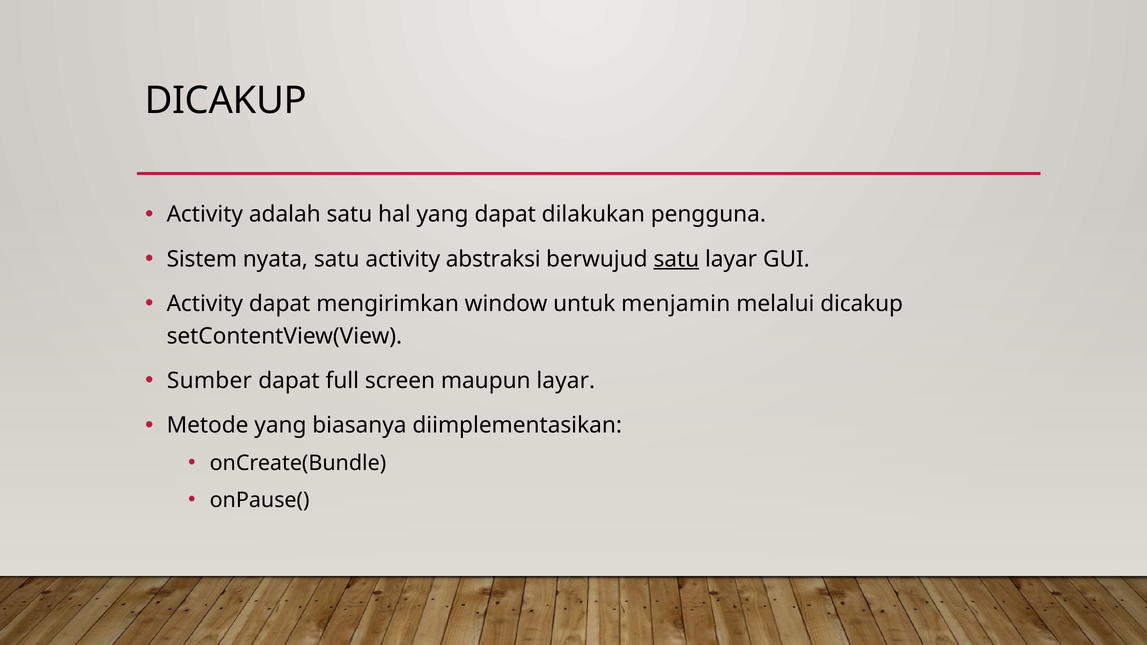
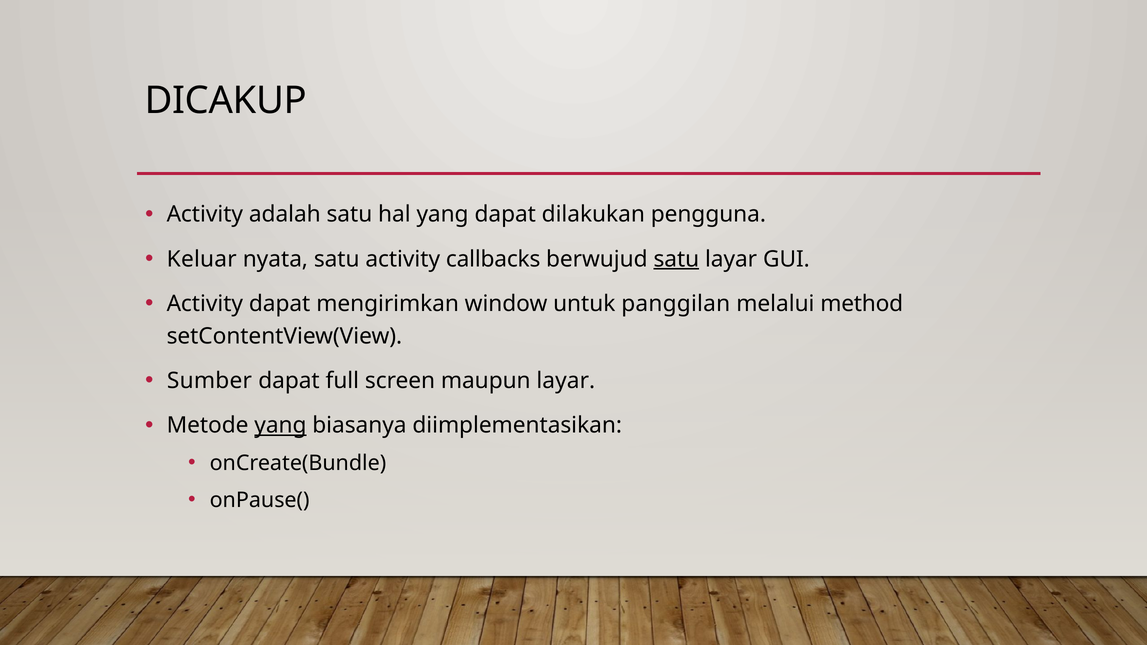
Sistem: Sistem -> Keluar (202, 259)
abstraksi: abstraksi -> callbacks (493, 259)
menjamin: menjamin -> panggilan (676, 304)
melalui dicakup: dicakup -> method (862, 304)
yang underline: none -> present (280, 426)
